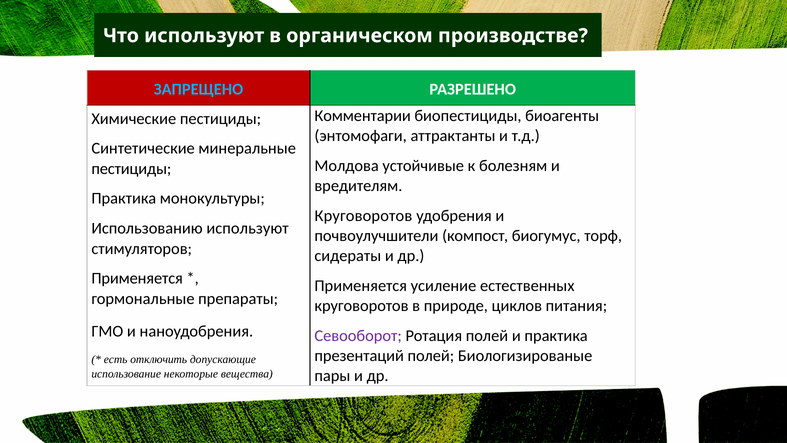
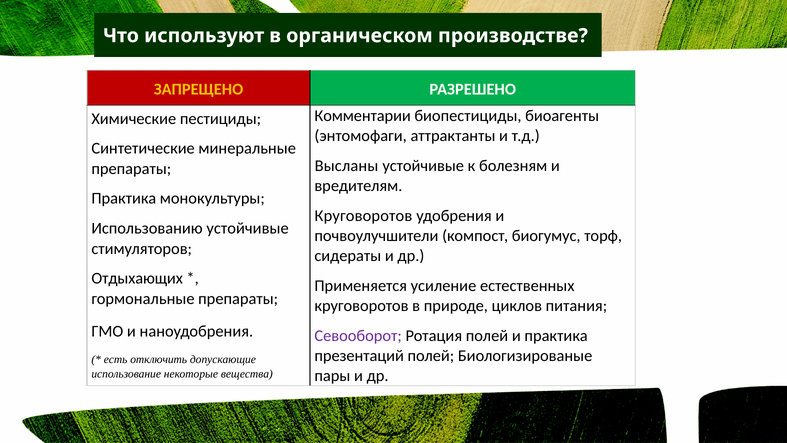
ЗАПРЕЩЕНО colour: light blue -> yellow (198, 89)
Молдова: Молдова -> Высланы (347, 166)
пестициды: пестициды -> препараты (131, 169)
Использованию используют: используют -> устойчивые (248, 228)
Применяется: Применяется -> Отдыхающих (137, 278)
